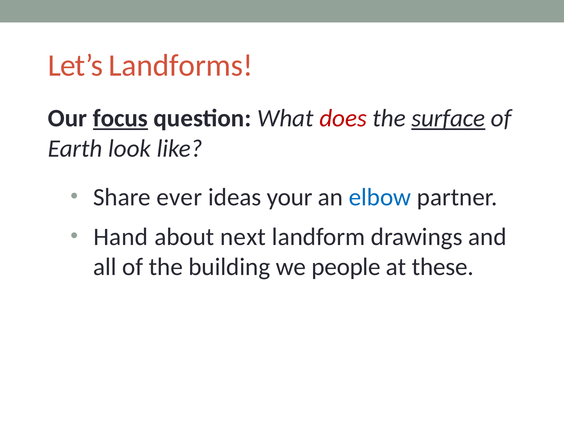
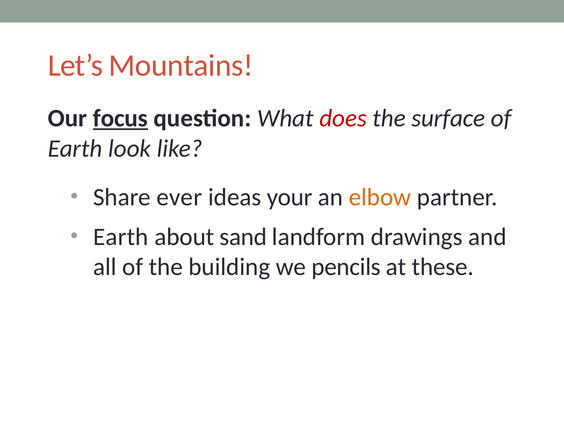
Landforms: Landforms -> Mountains (181, 66)
surface underline: present -> none (448, 118)
elbow colour: blue -> orange (380, 197)
Hand: Hand -> Earth (121, 237)
next: next -> sand (243, 237)
people: people -> pencils (346, 267)
